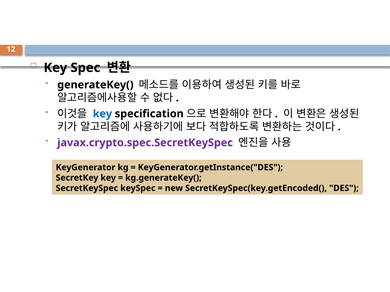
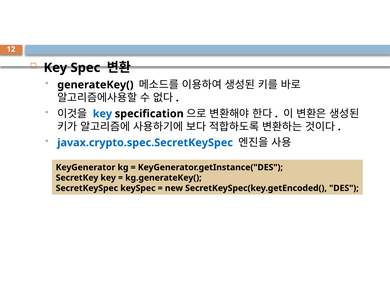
javax.crypto.spec.SecretKeySpec colour: purple -> blue (145, 143)
